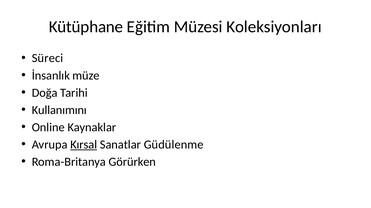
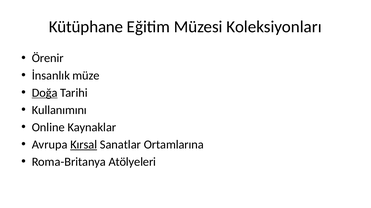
Süreci: Süreci -> Örenir (48, 58)
Doğa underline: none -> present (45, 93)
Güdülenme: Güdülenme -> Ortamlarına (174, 145)
Görürken: Görürken -> Atölyeleri (132, 162)
